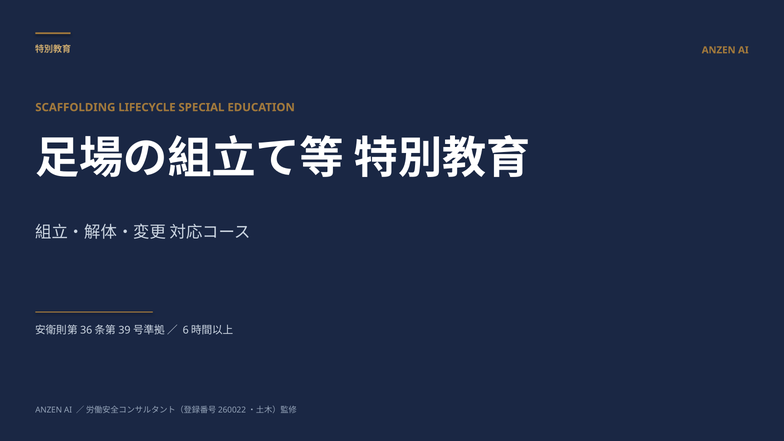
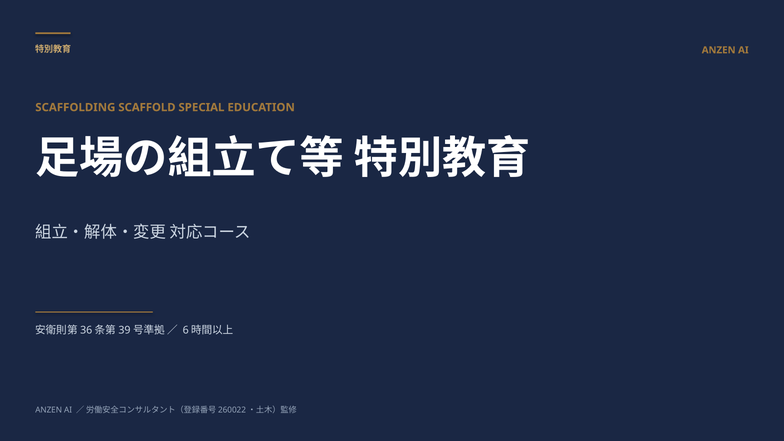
LIFECYCLE: LIFECYCLE -> SCAFFOLD (147, 107)
